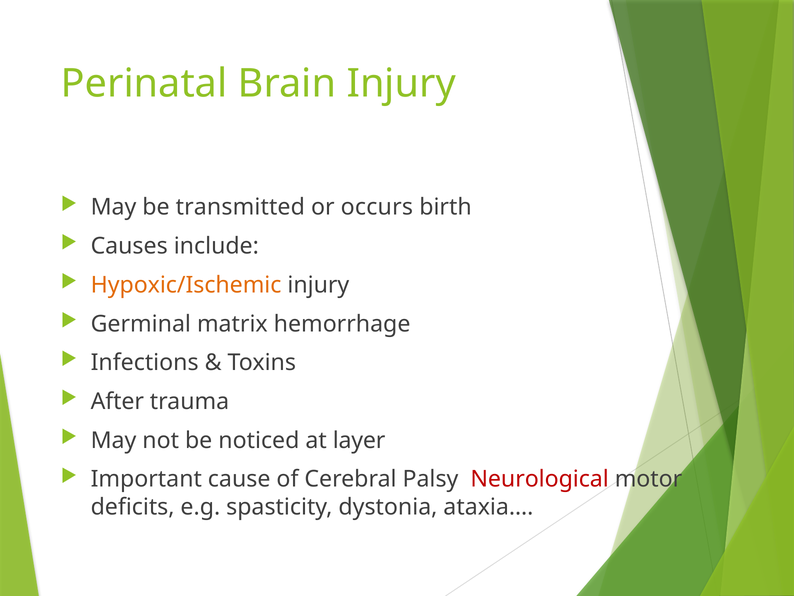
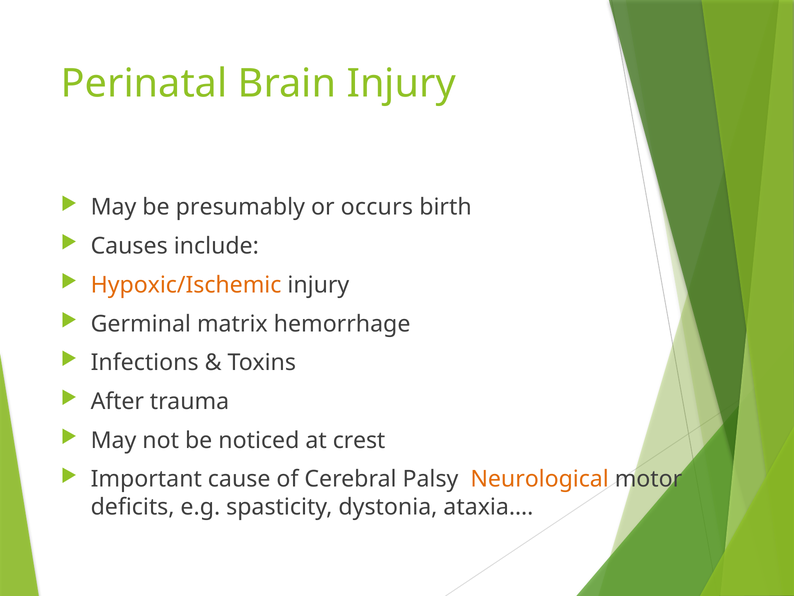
transmitted: transmitted -> presumably (240, 207)
layer: layer -> crest (359, 440)
Neurological colour: red -> orange (540, 479)
